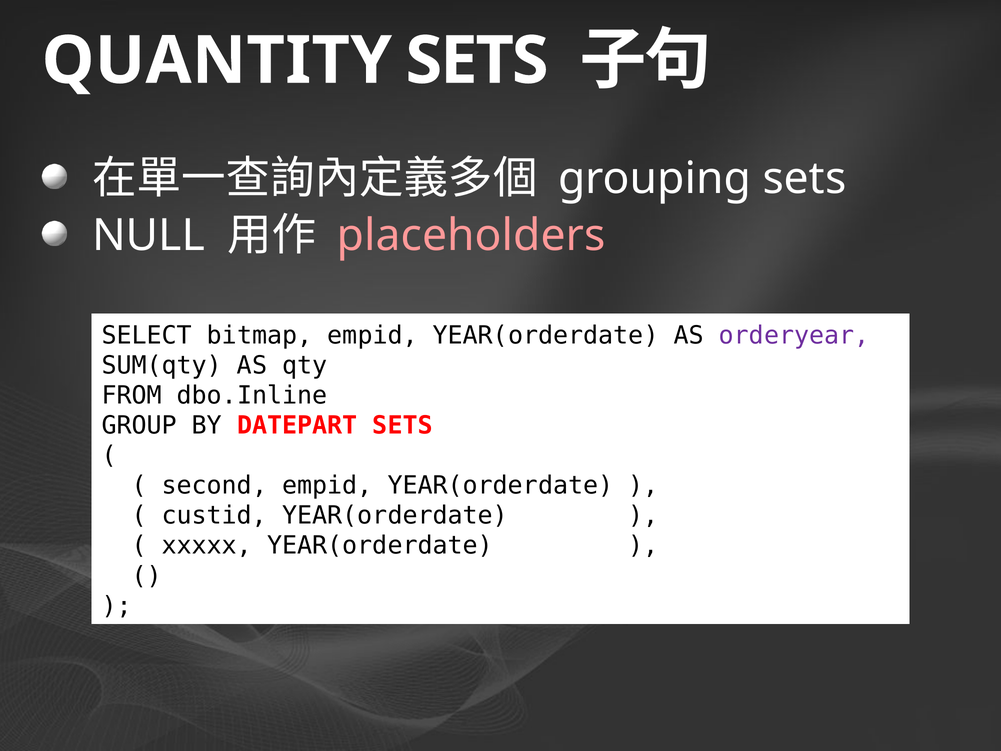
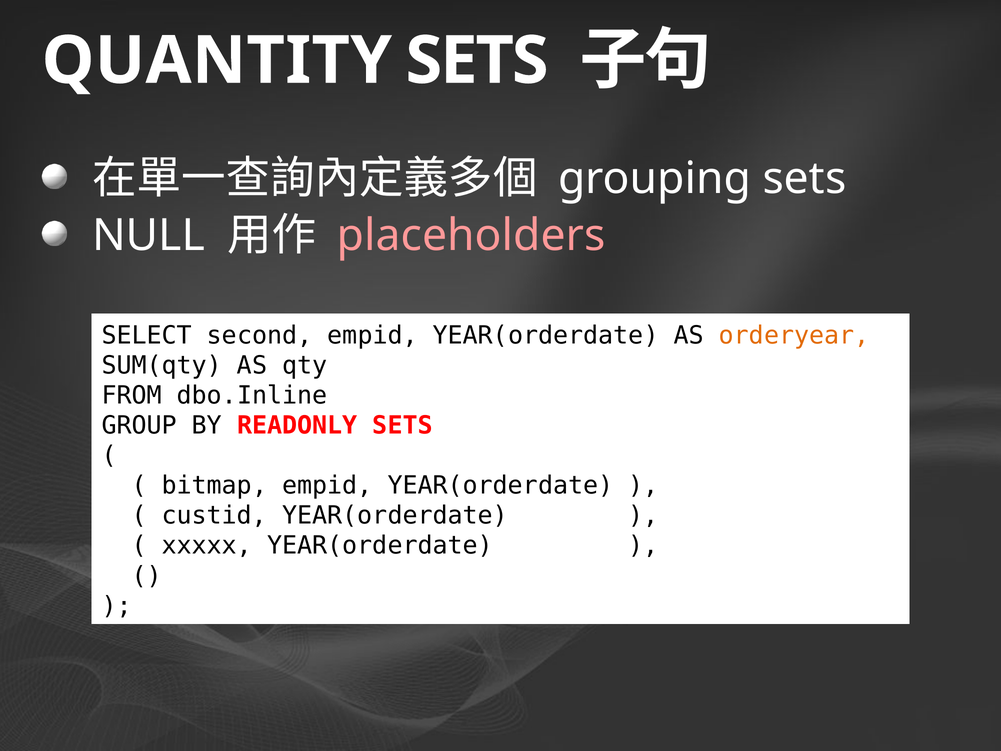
bitmap: bitmap -> second (260, 335)
orderyear colour: purple -> orange (794, 335)
DATEPART: DATEPART -> READONLY (297, 425)
second: second -> bitmap (214, 485)
